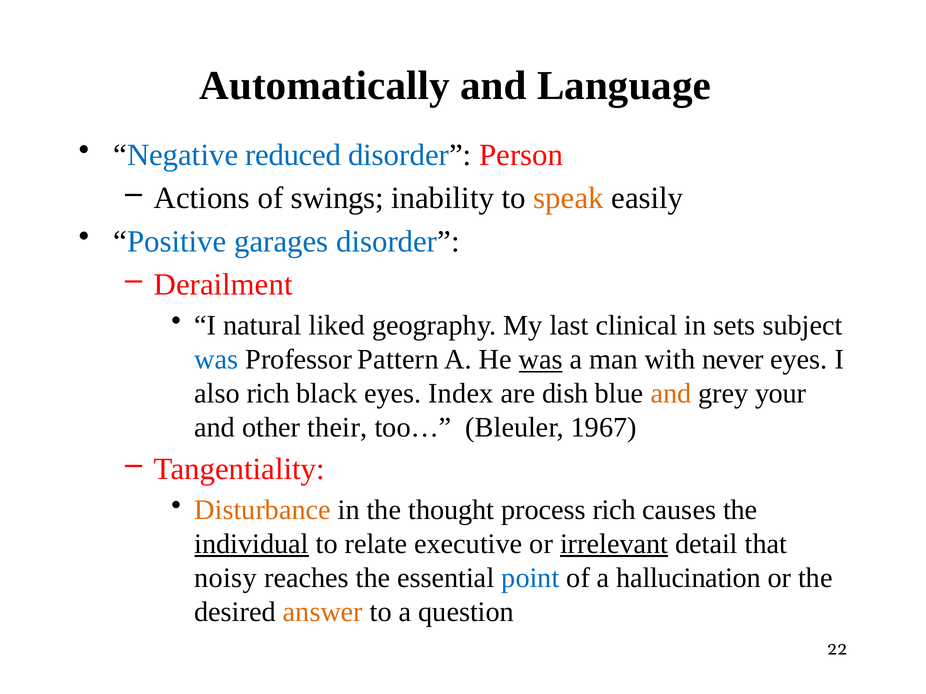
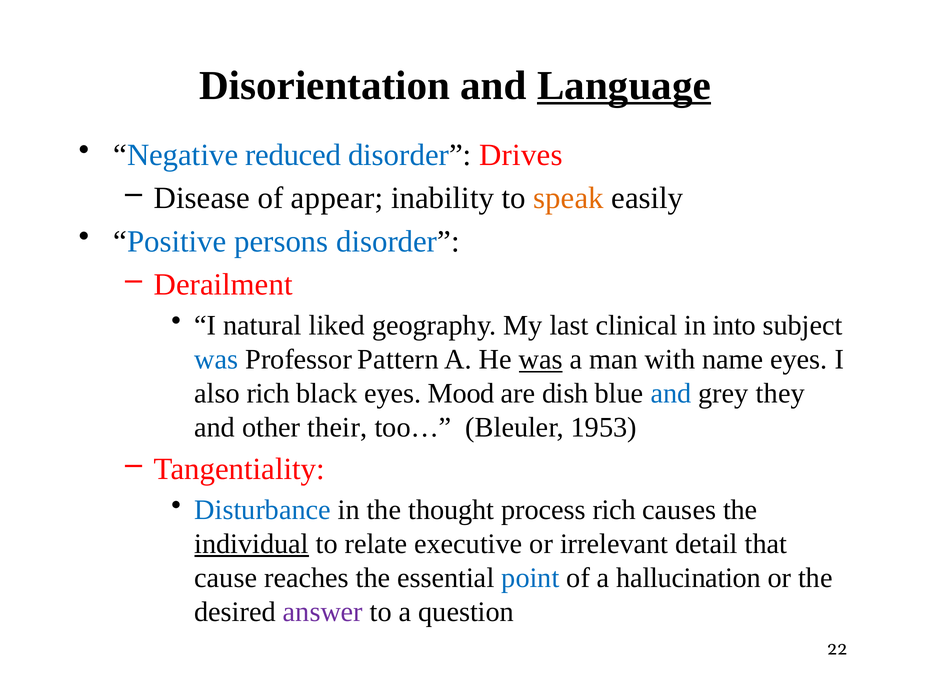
Automatically: Automatically -> Disorientation (325, 86)
Language underline: none -> present (624, 86)
Person: Person -> Drives (521, 155)
Actions: Actions -> Disease (202, 198)
swings: swings -> appear (337, 198)
garages: garages -> persons (281, 242)
sets: sets -> into (734, 326)
never: never -> name (733, 360)
Index: Index -> Mood (461, 394)
and colour: orange -> blue (671, 394)
your: your -> they (780, 394)
1967: 1967 -> 1953 (604, 428)
Disturbance colour: orange -> blue (263, 510)
irrelevant underline: present -> none (614, 544)
noisy: noisy -> cause (226, 578)
answer colour: orange -> purple (323, 612)
